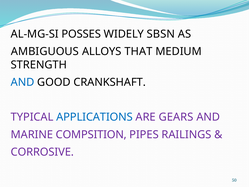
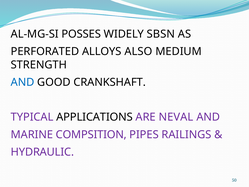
AMBIGUOUS: AMBIGUOUS -> PERFORATED (45, 51)
THAT: THAT -> ALSO (138, 51)
APPLICATIONS colour: blue -> black (95, 117)
GEARS: GEARS -> NEVAL (176, 117)
CORROSIVE: CORROSIVE -> HYDRAULIC (42, 152)
